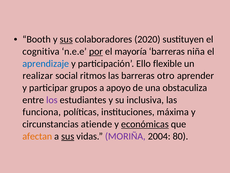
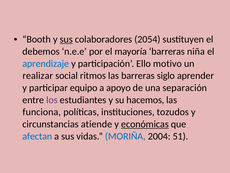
2020: 2020 -> 2054 (147, 39)
cognitiva: cognitiva -> debemos (41, 51)
por underline: present -> none (96, 51)
flexible: flexible -> motivo (167, 63)
otro: otro -> siglo (166, 75)
grupos: grupos -> equipo (84, 88)
obstaculiza: obstaculiza -> separación (185, 88)
inclusiva: inclusiva -> hacemos (145, 100)
máxima: máxima -> tozudos (173, 112)
afectan colour: orange -> blue (37, 136)
sus underline: present -> none (68, 136)
MORIÑA colour: purple -> blue (125, 136)
80: 80 -> 51 (181, 136)
